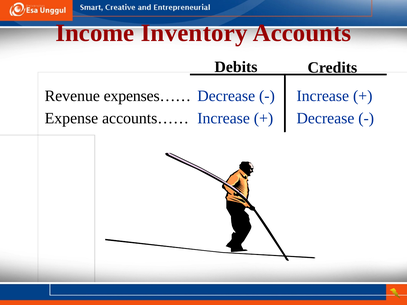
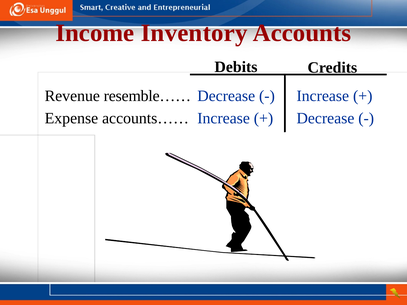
expenses……: expenses…… -> resemble…… (147, 96)
